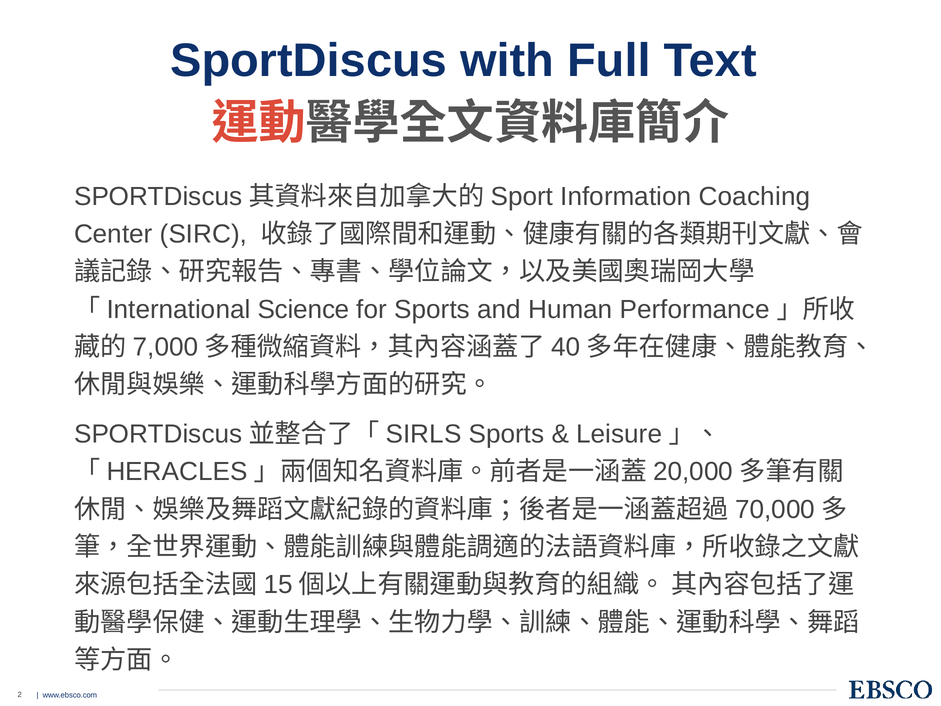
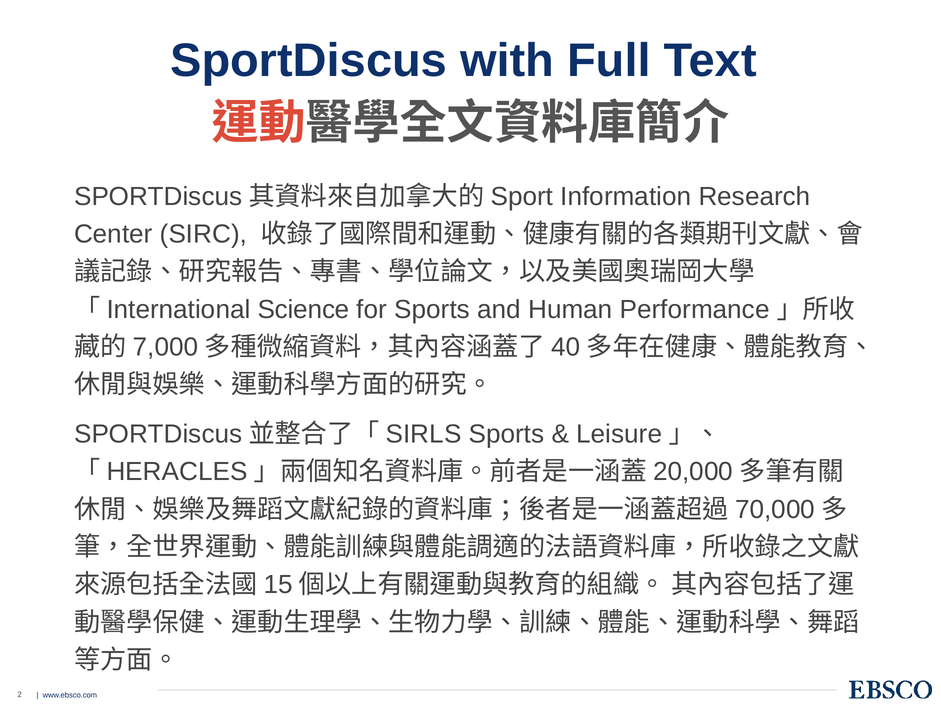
Coaching: Coaching -> Research (755, 196)
